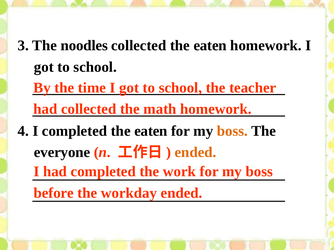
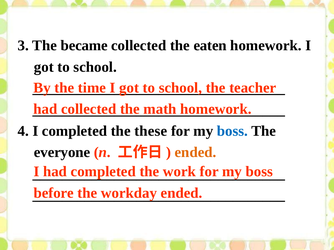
noodles: noodles -> became (84, 46)
completed the eaten: eaten -> these (151, 131)
boss colour: orange -> blue (232, 131)
